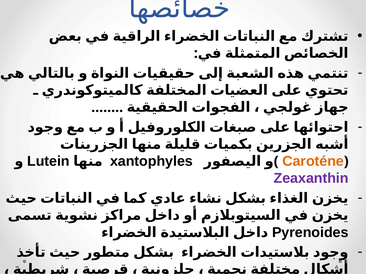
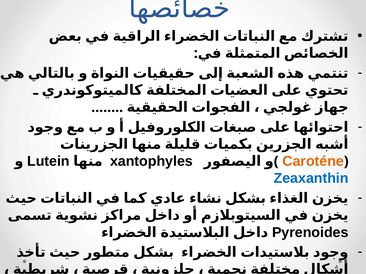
Zeaxanthin colour: purple -> blue (311, 179)
